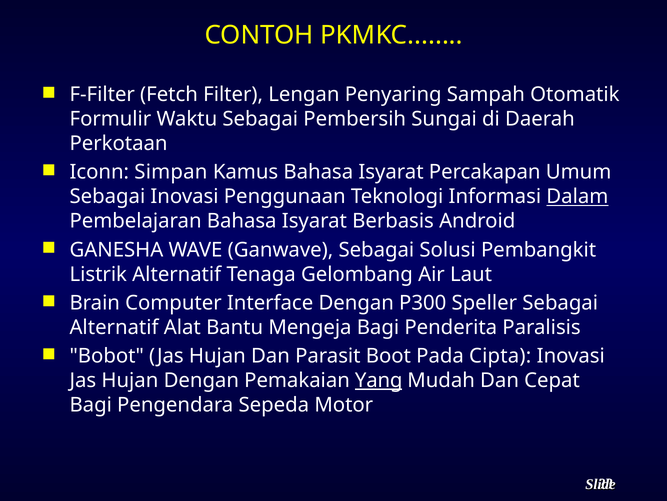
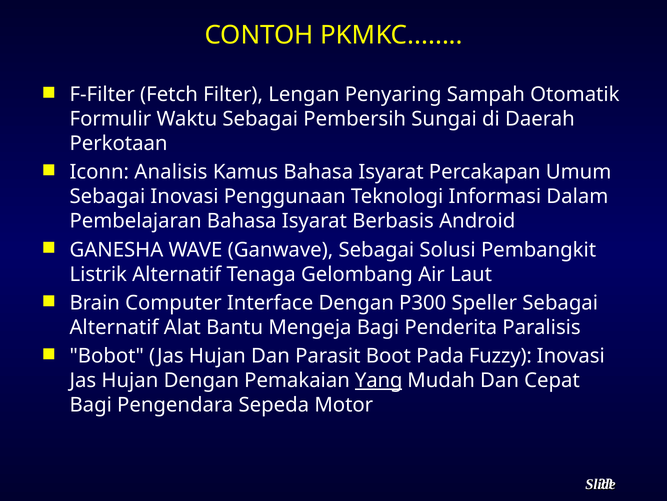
Simpan: Simpan -> Analisis (171, 172)
Dalam underline: present -> none (577, 196)
Cipta: Cipta -> Fuzzy (500, 355)
